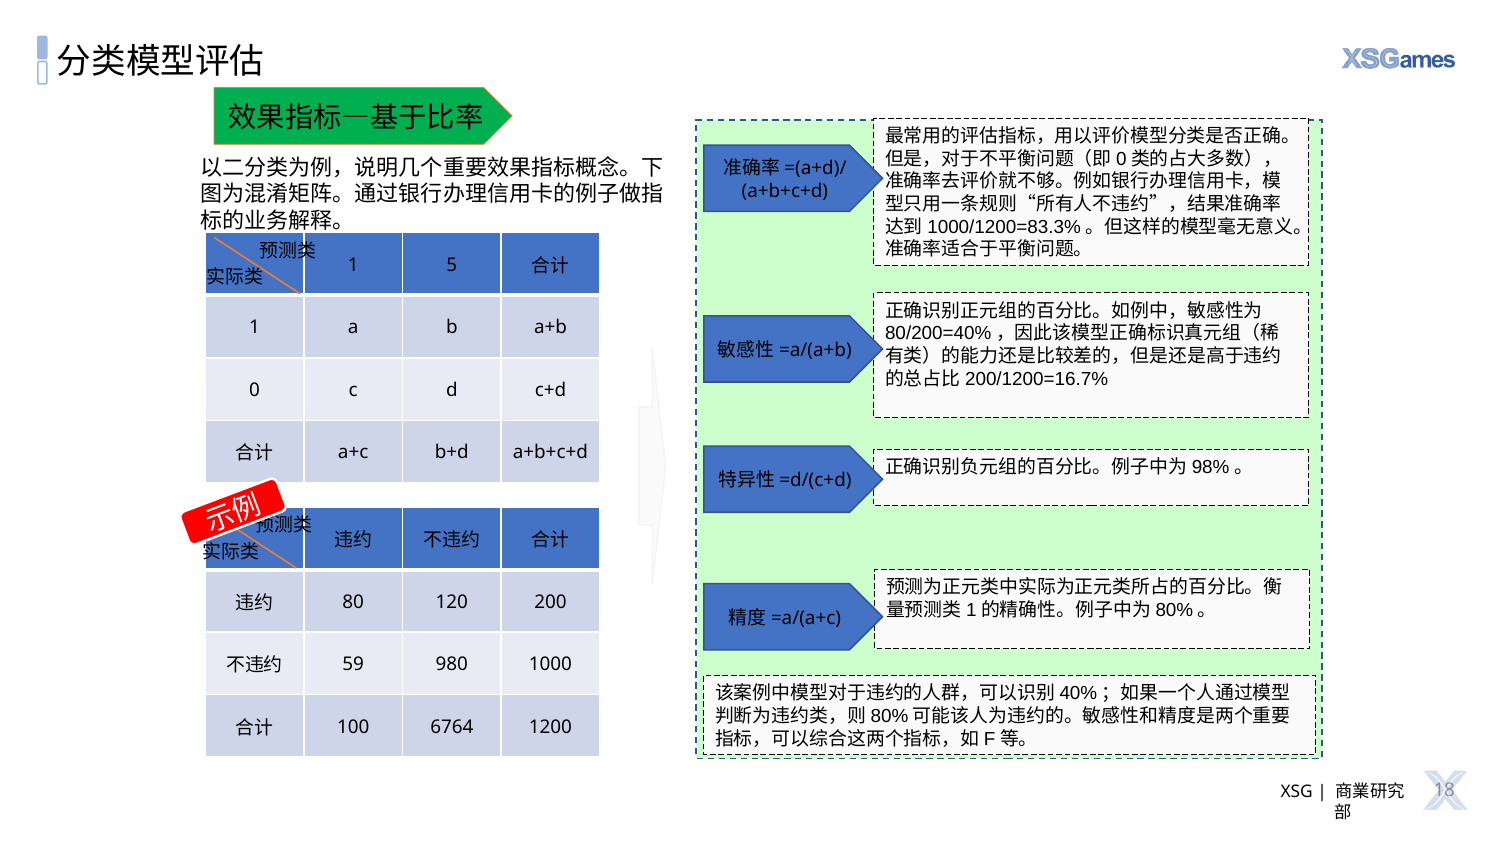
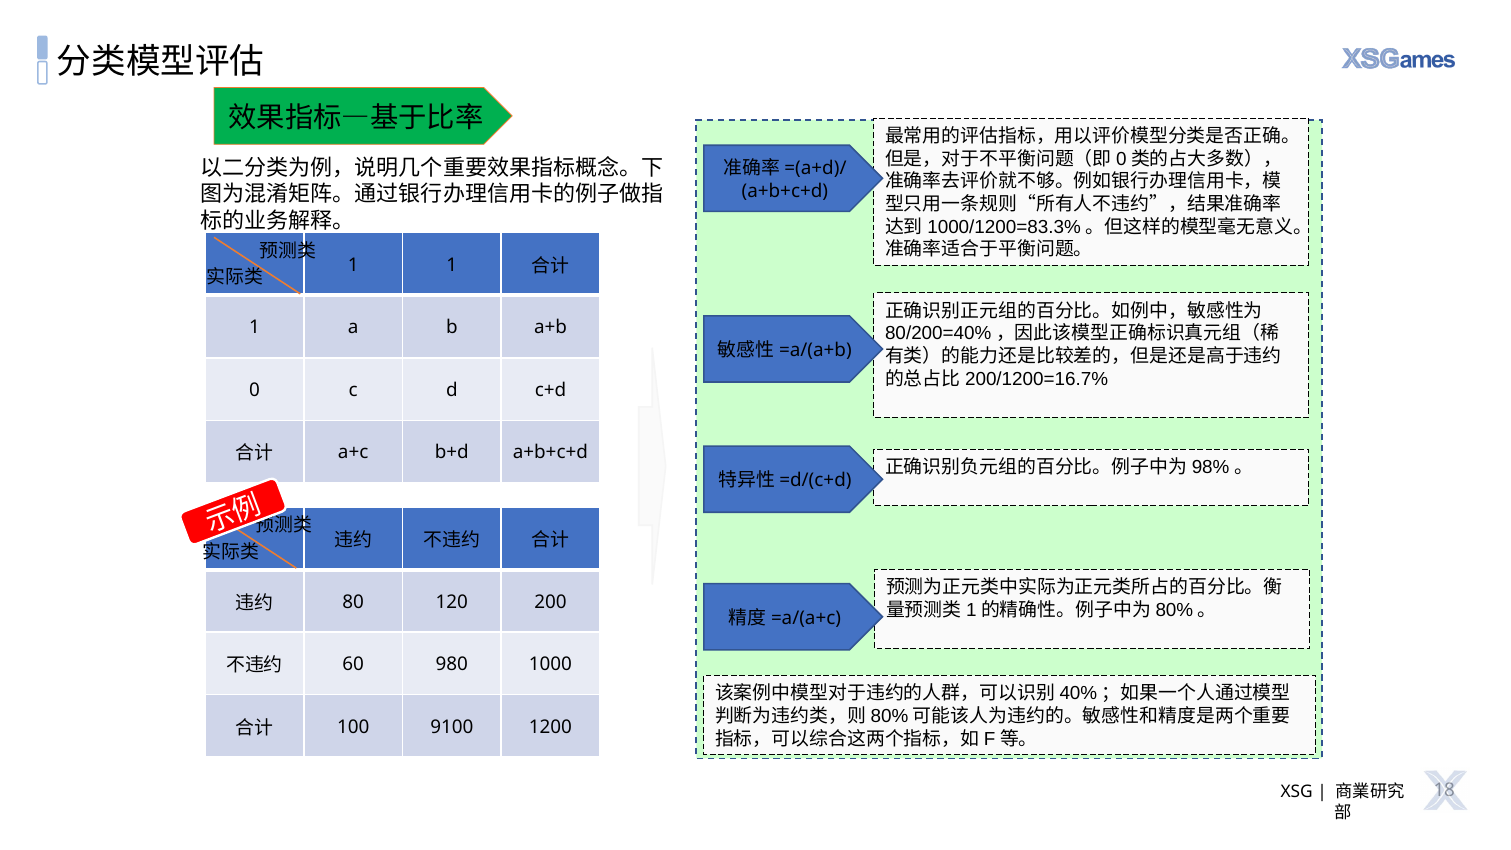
1 5: 5 -> 1 (452, 265)
59: 59 -> 60 (353, 664)
6764: 6764 -> 9100 (452, 727)
